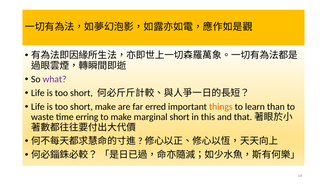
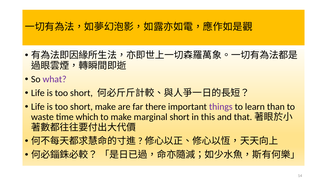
erred: erred -> there (156, 107)
things colour: orange -> purple (221, 107)
erring: erring -> which (87, 117)
